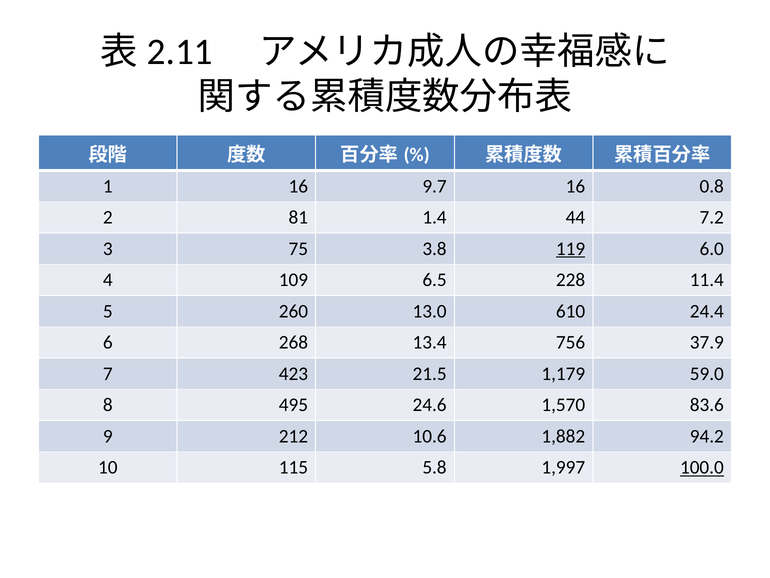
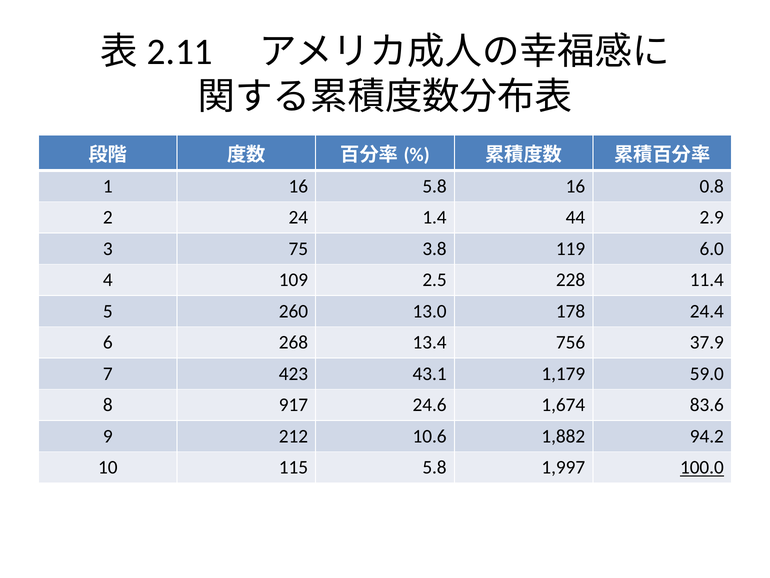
16 9.7: 9.7 -> 5.8 (435, 186)
81: 81 -> 24 (298, 217)
7.2: 7.2 -> 2.9 (712, 217)
119 underline: present -> none (571, 249)
6.5: 6.5 -> 2.5 (435, 280)
610: 610 -> 178 (571, 311)
21.5: 21.5 -> 43.1 (430, 374)
495: 495 -> 917 (293, 405)
1,570: 1,570 -> 1,674 (563, 405)
